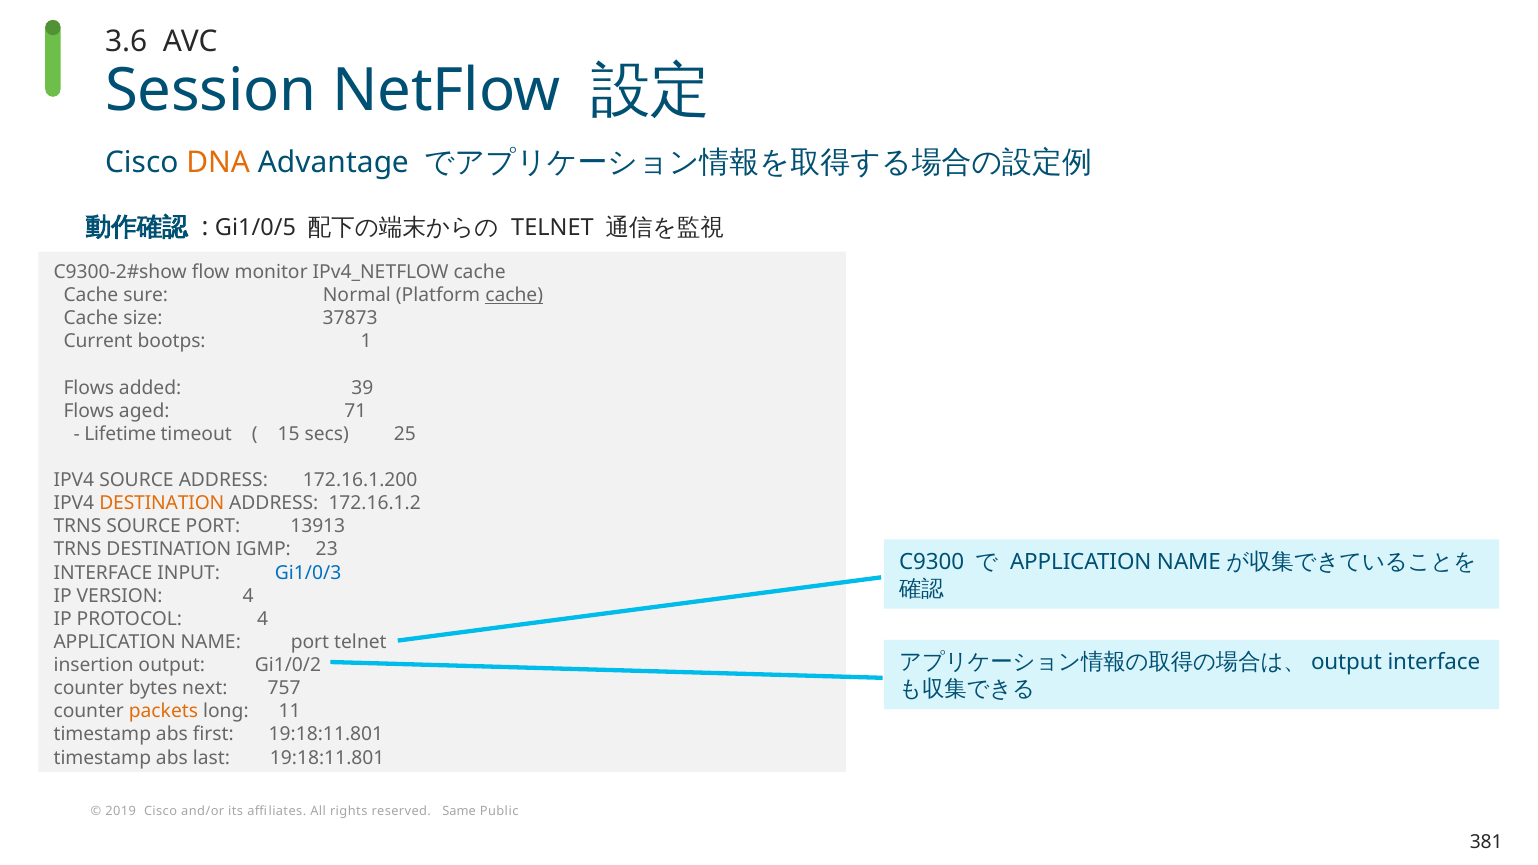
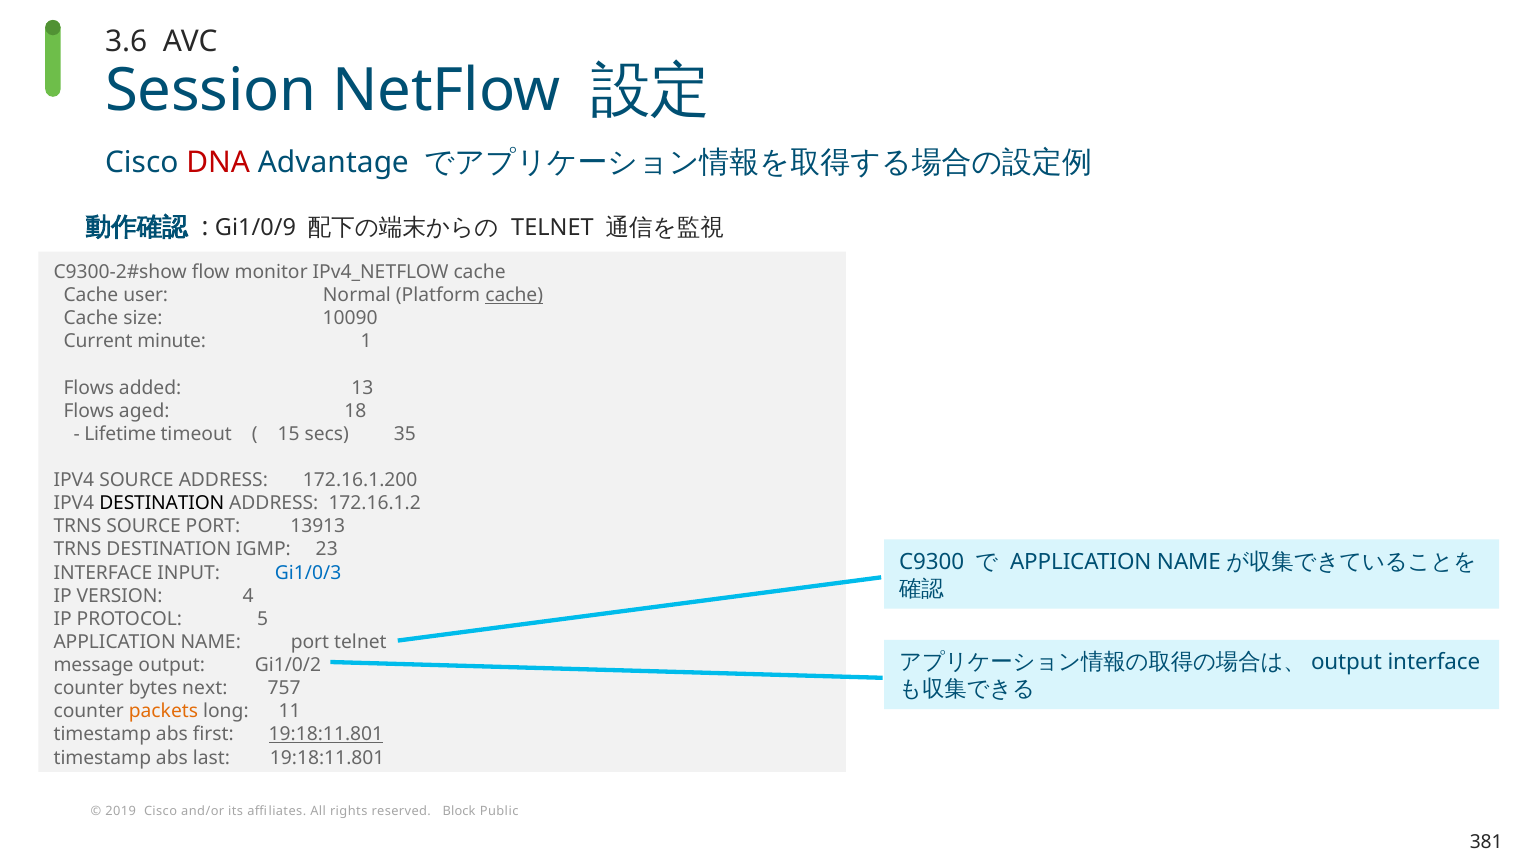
DNA colour: orange -> red (218, 163)
Gi1/0/5: Gi1/0/5 -> Gi1/0/9 (255, 228)
sure: sure -> user (146, 295)
37873: 37873 -> 10090 (350, 318)
bootps: bootps -> minute (172, 342)
39: 39 -> 13 (362, 388)
71: 71 -> 18 (355, 411)
25: 25 -> 35 (405, 434)
DESTINATION colour: orange -> black (162, 503)
PROTOCOL 4: 4 -> 5 (263, 619)
insertion: insertion -> message (94, 665)
19:18:11.801 underline: none -> present (326, 735)
Same: Same -> Block (459, 812)
